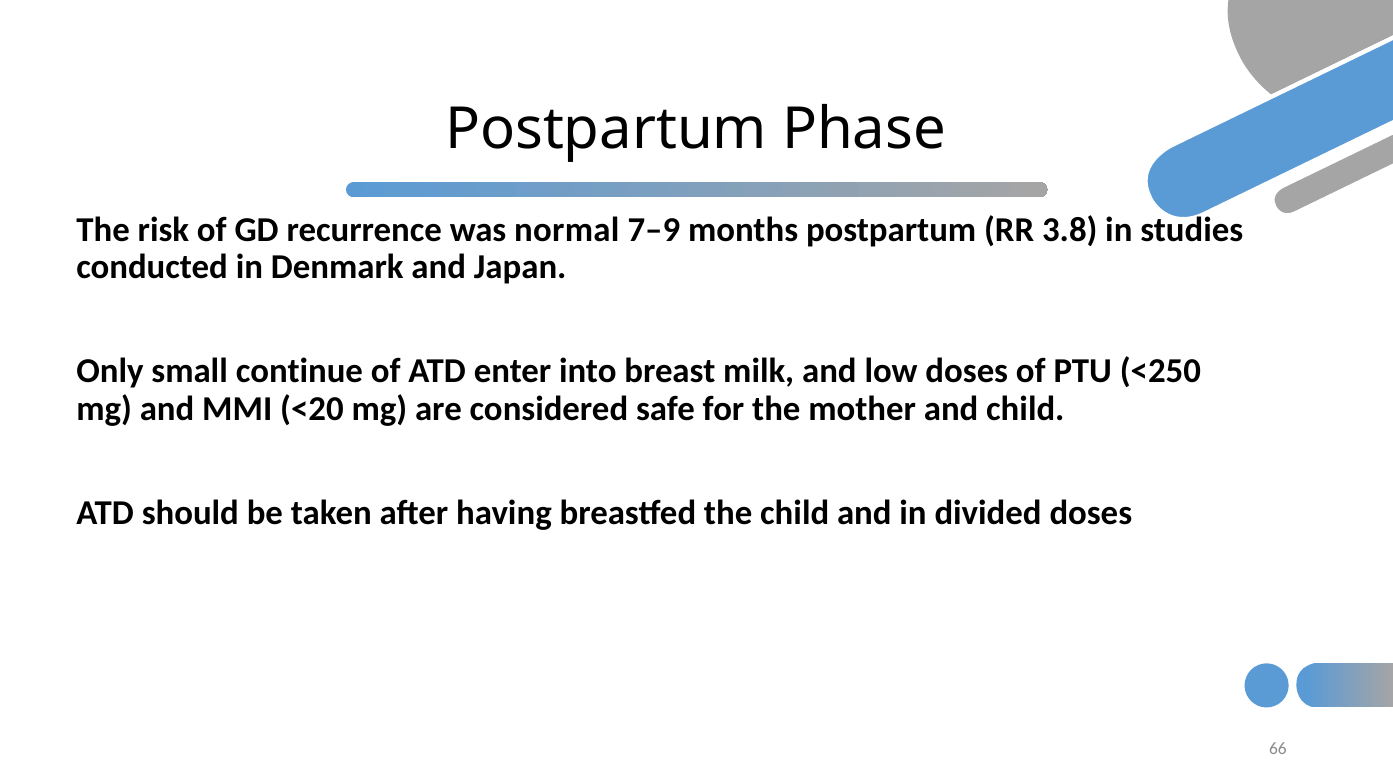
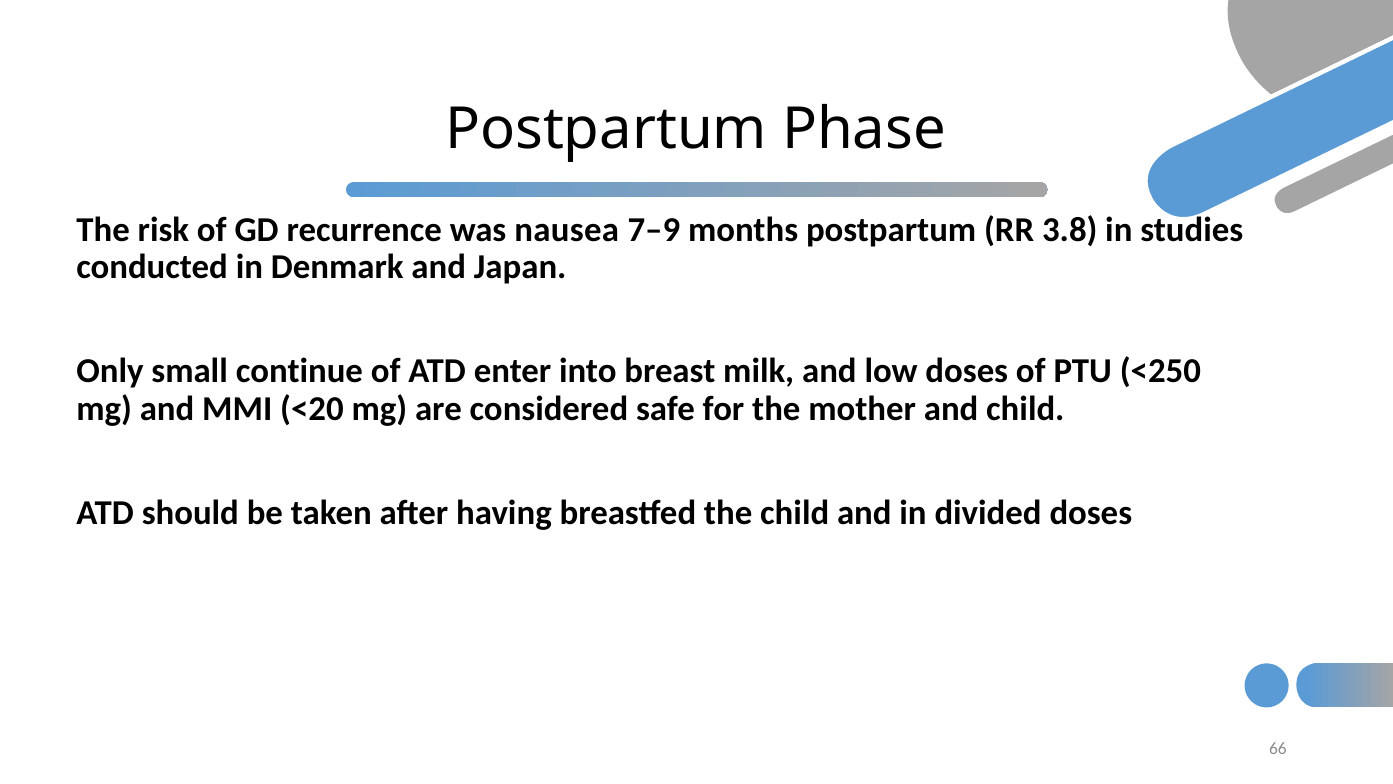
normal: normal -> nausea (567, 229)
